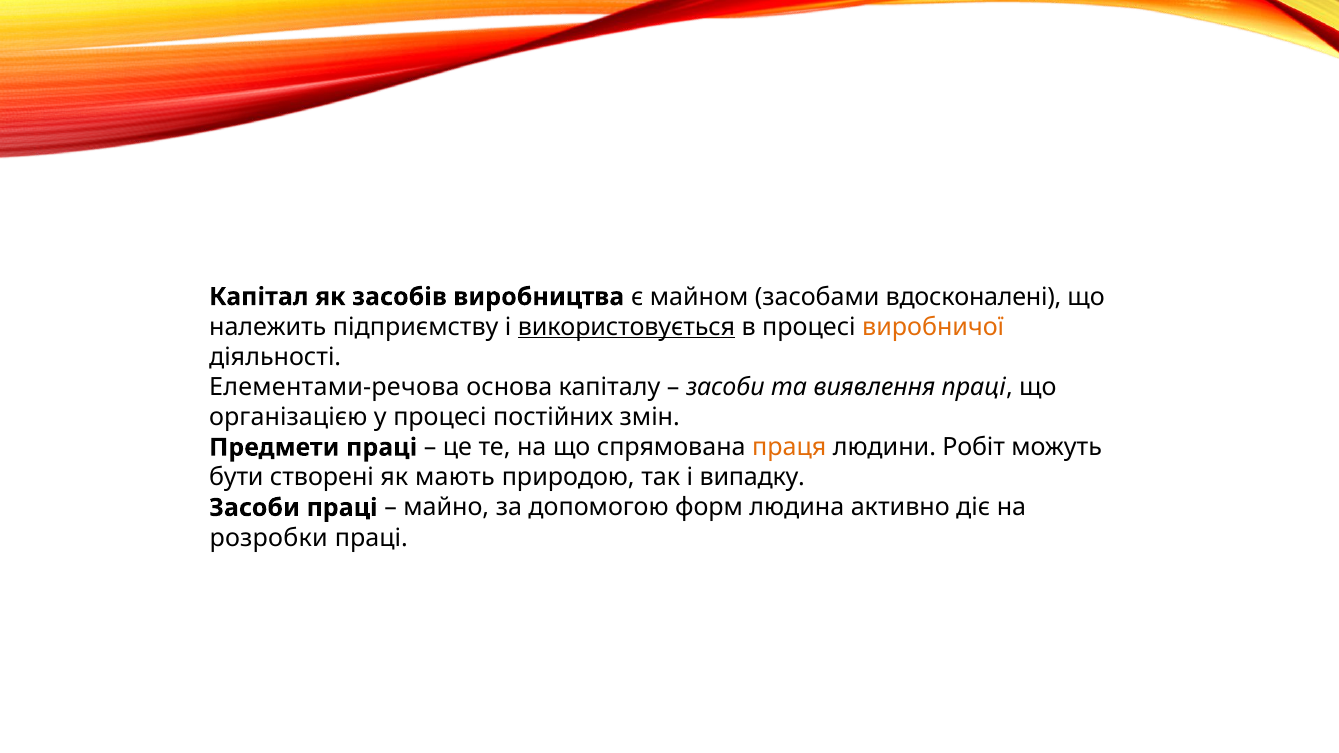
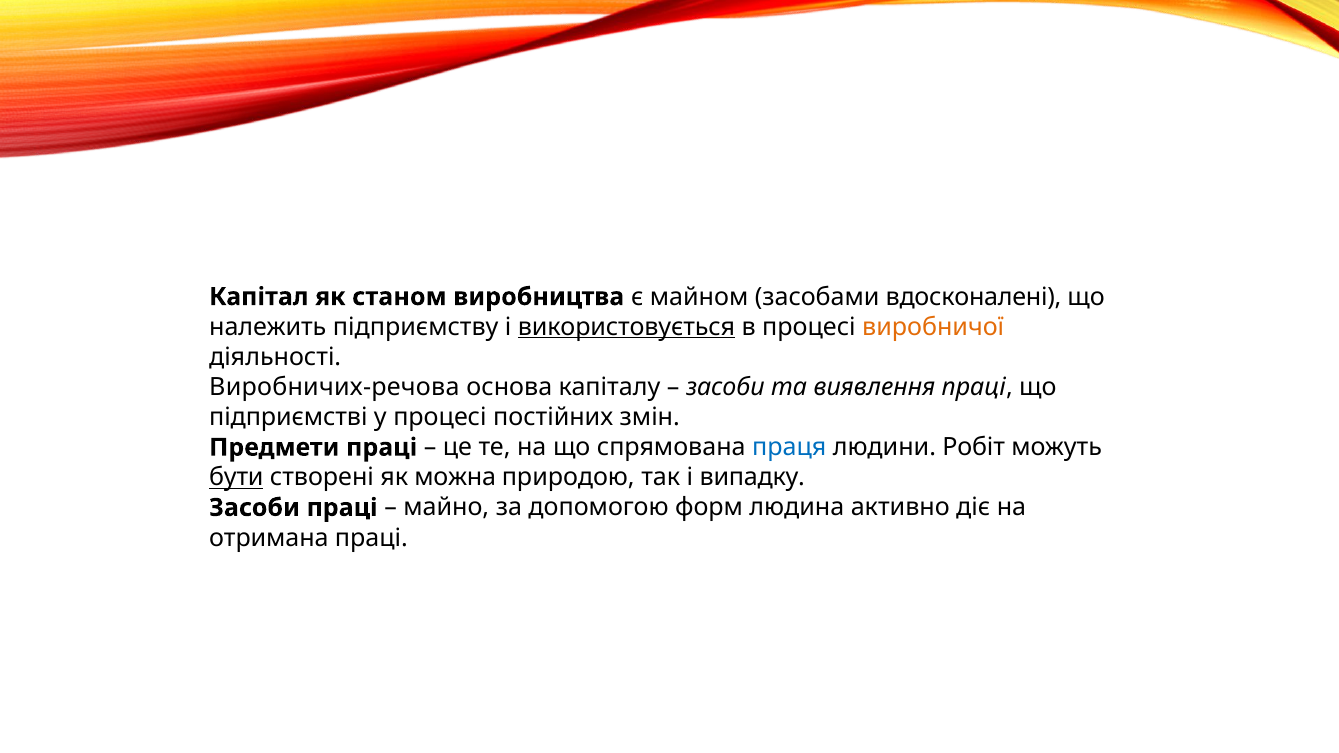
засобів: засобів -> станом (399, 297)
Елементами-речова: Елементами-речова -> Виробничих-речова (334, 387)
організацією: організацією -> підприємстві (288, 417)
праця colour: orange -> blue (789, 448)
бути underline: none -> present (236, 478)
мають: мають -> можна (455, 478)
розробки: розробки -> отримана (269, 538)
